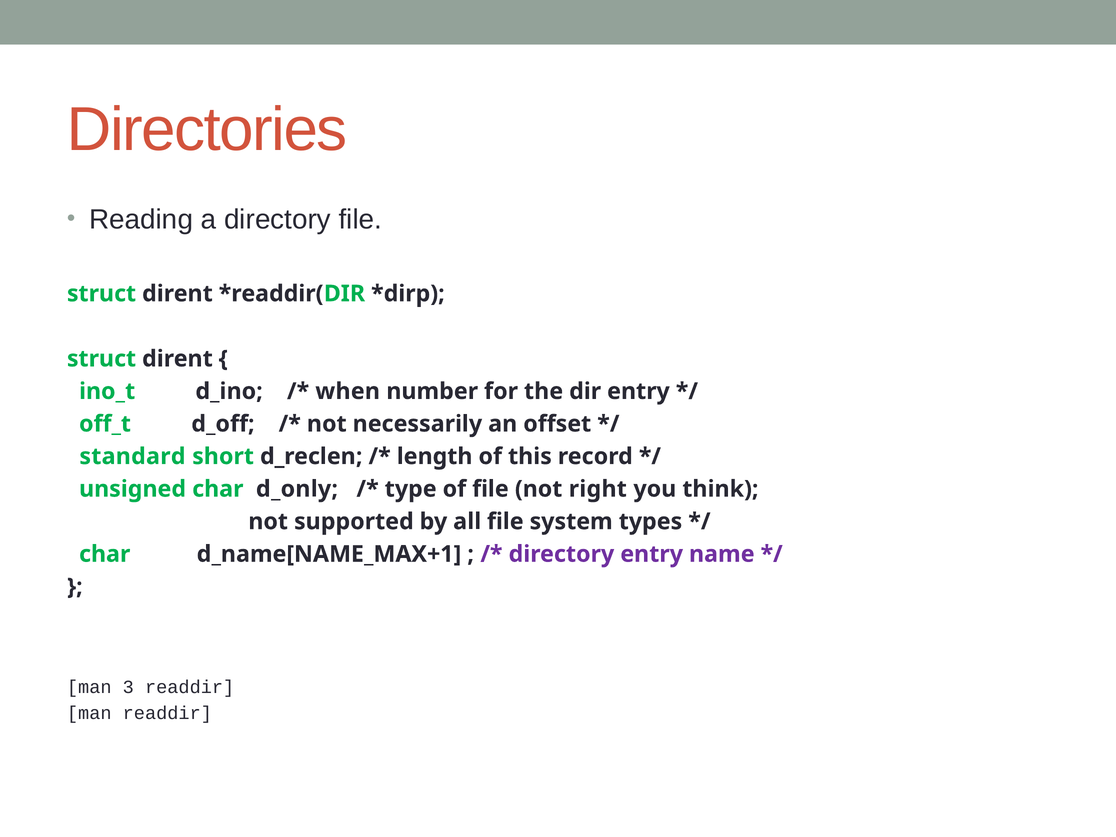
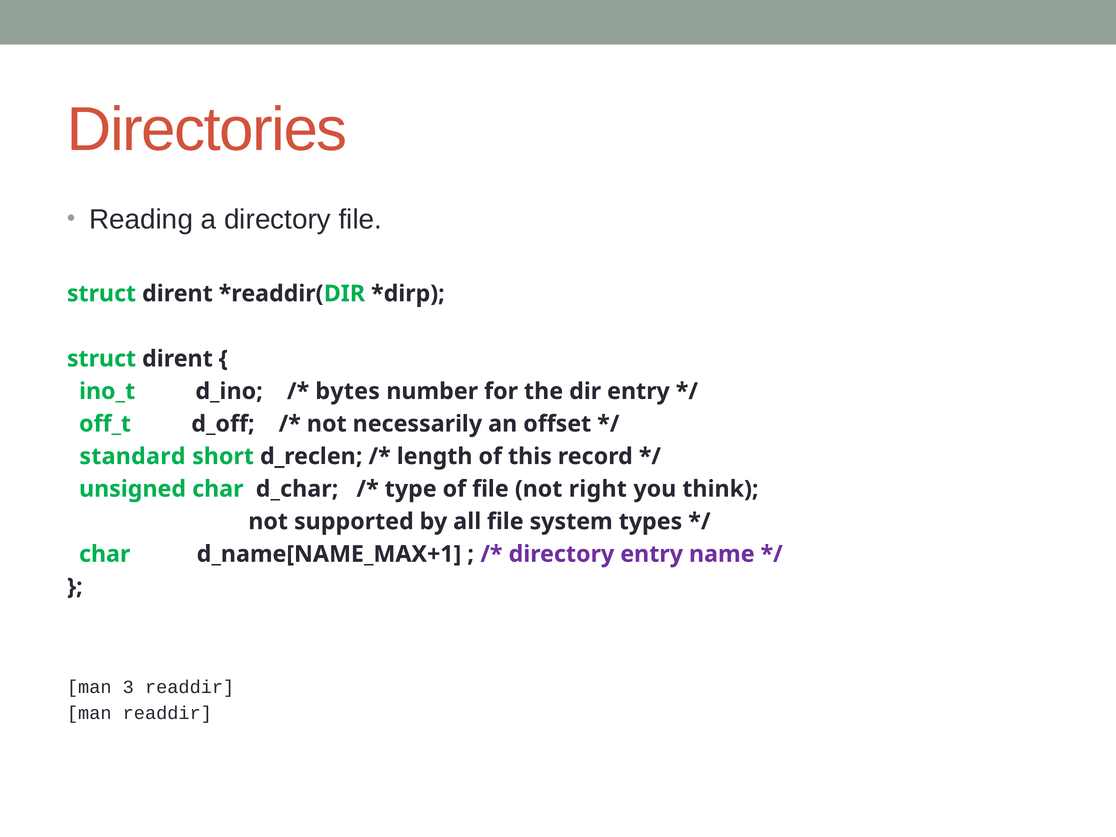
when: when -> bytes (348, 391)
d_only: d_only -> d_char (297, 489)
